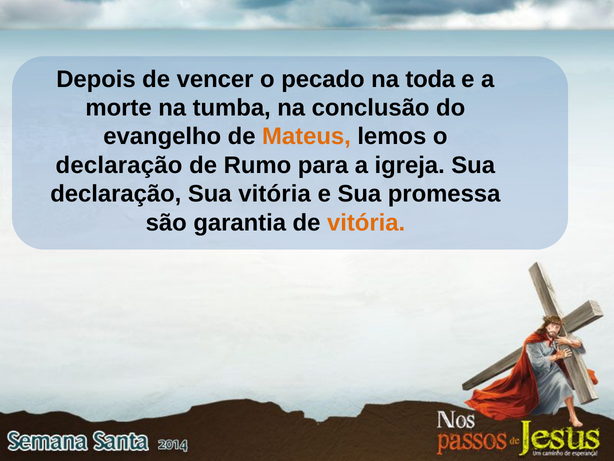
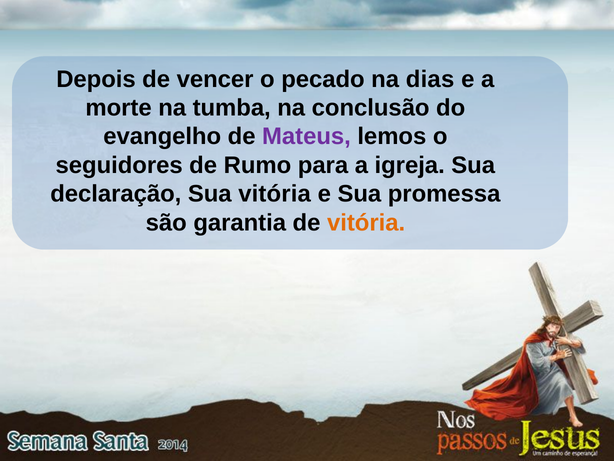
toda: toda -> dias (430, 79)
Mateus colour: orange -> purple (306, 136)
declaração: declaração -> seguidores (119, 165)
